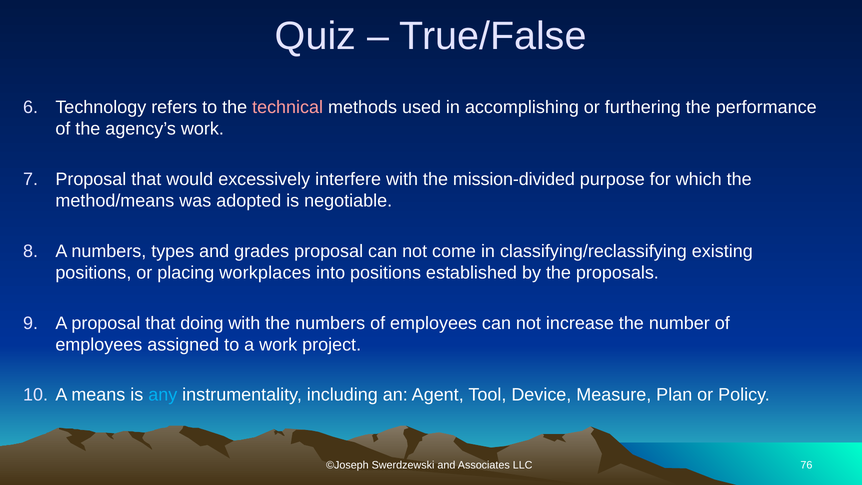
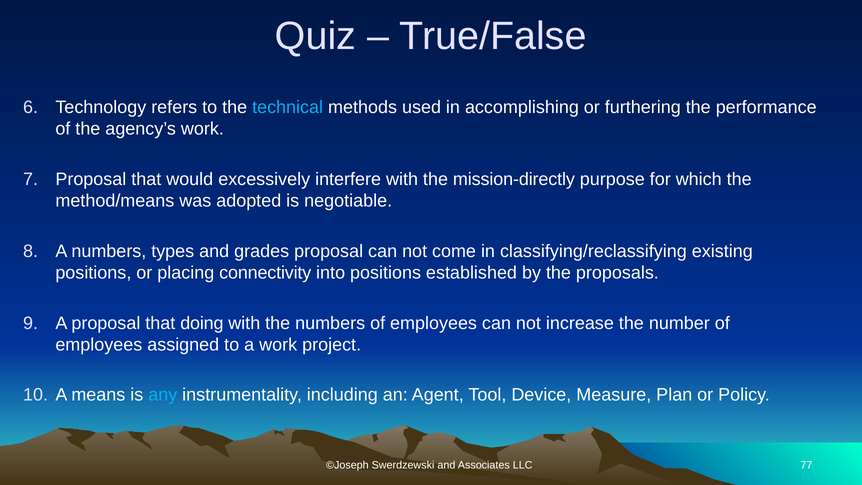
technical colour: pink -> light blue (288, 107)
mission-divided: mission-divided -> mission-directly (514, 179)
workplaces: workplaces -> connectivity (265, 273)
76: 76 -> 77 (806, 465)
